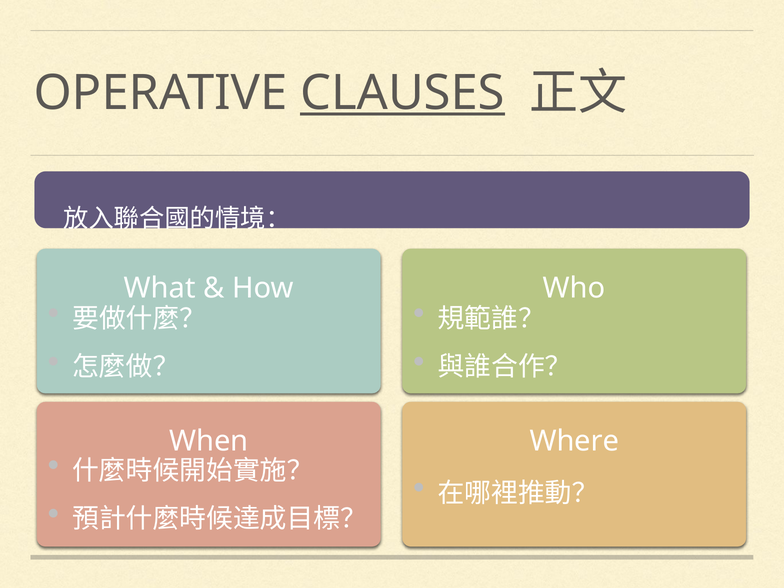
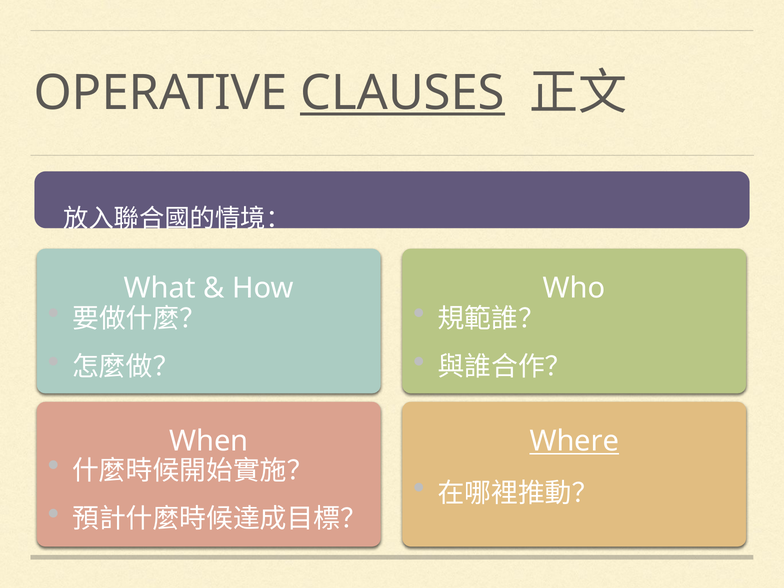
Where underline: none -> present (574, 441)
